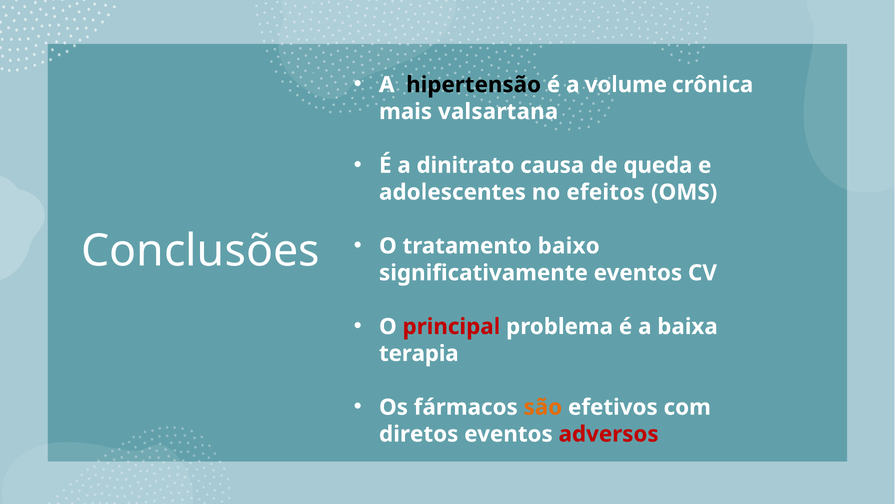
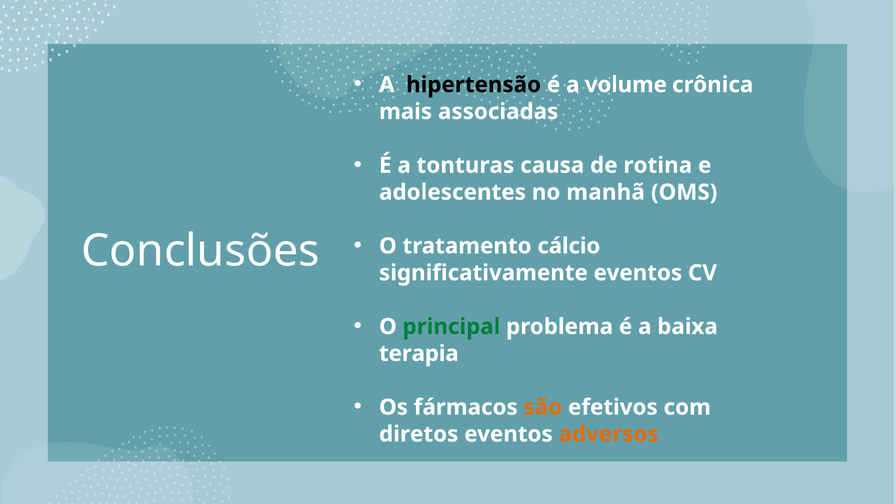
valsartana: valsartana -> associadas (498, 112)
dinitrato: dinitrato -> tonturas (465, 165)
queda: queda -> rotina (658, 165)
efeitos: efeitos -> manhã (606, 192)
baixo: baixo -> cálcio (569, 246)
principal colour: red -> green (451, 326)
adversos colour: red -> orange (609, 434)
